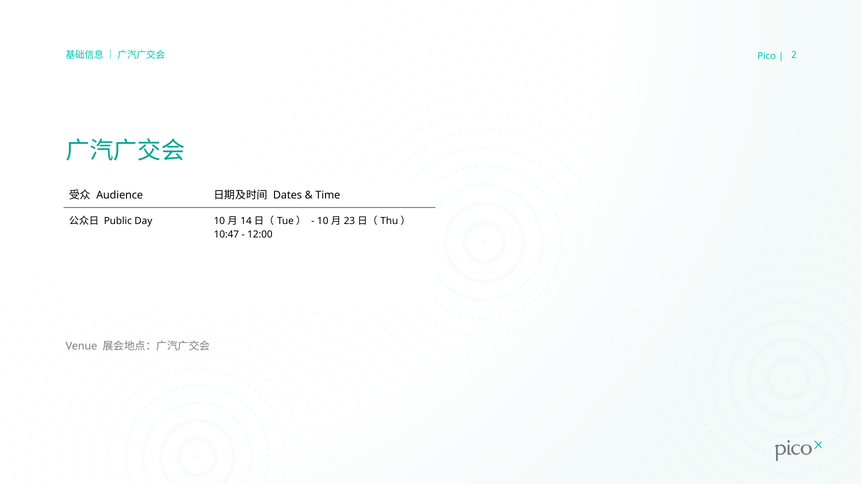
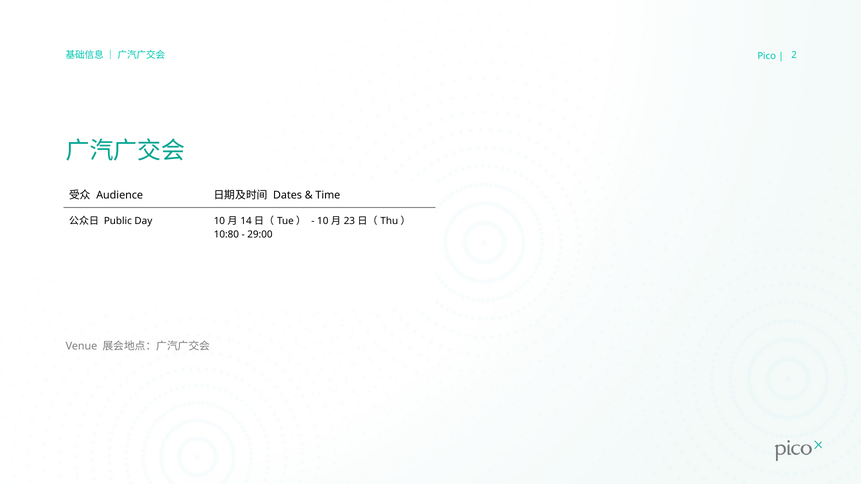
10:47: 10:47 -> 10:80 (226, 235)
12:00: 12:00 -> 29:00 (260, 235)
